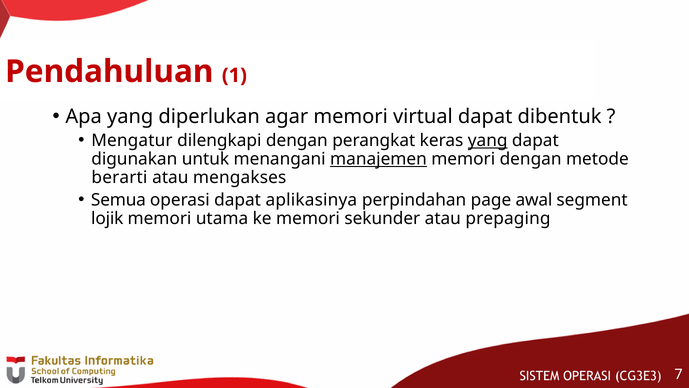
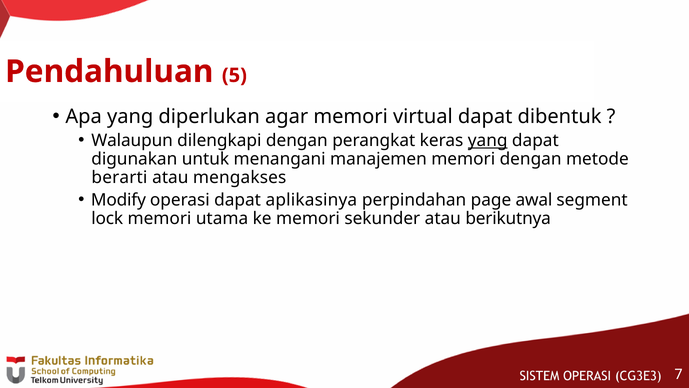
1: 1 -> 5 (234, 75)
Mengatur: Mengatur -> Walaupun (132, 140)
manajemen underline: present -> none (378, 159)
Semua: Semua -> Modify (118, 200)
lojik: lojik -> lock (107, 218)
prepaging: prepaging -> berikutnya (508, 218)
